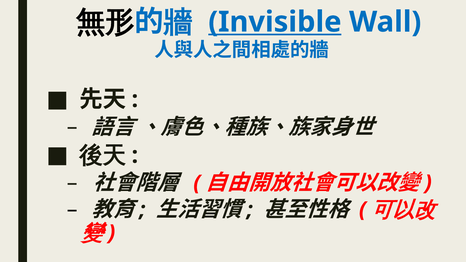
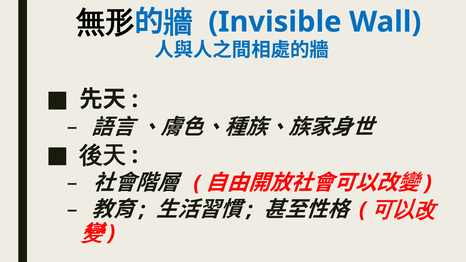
Invisible underline: present -> none (275, 22)
